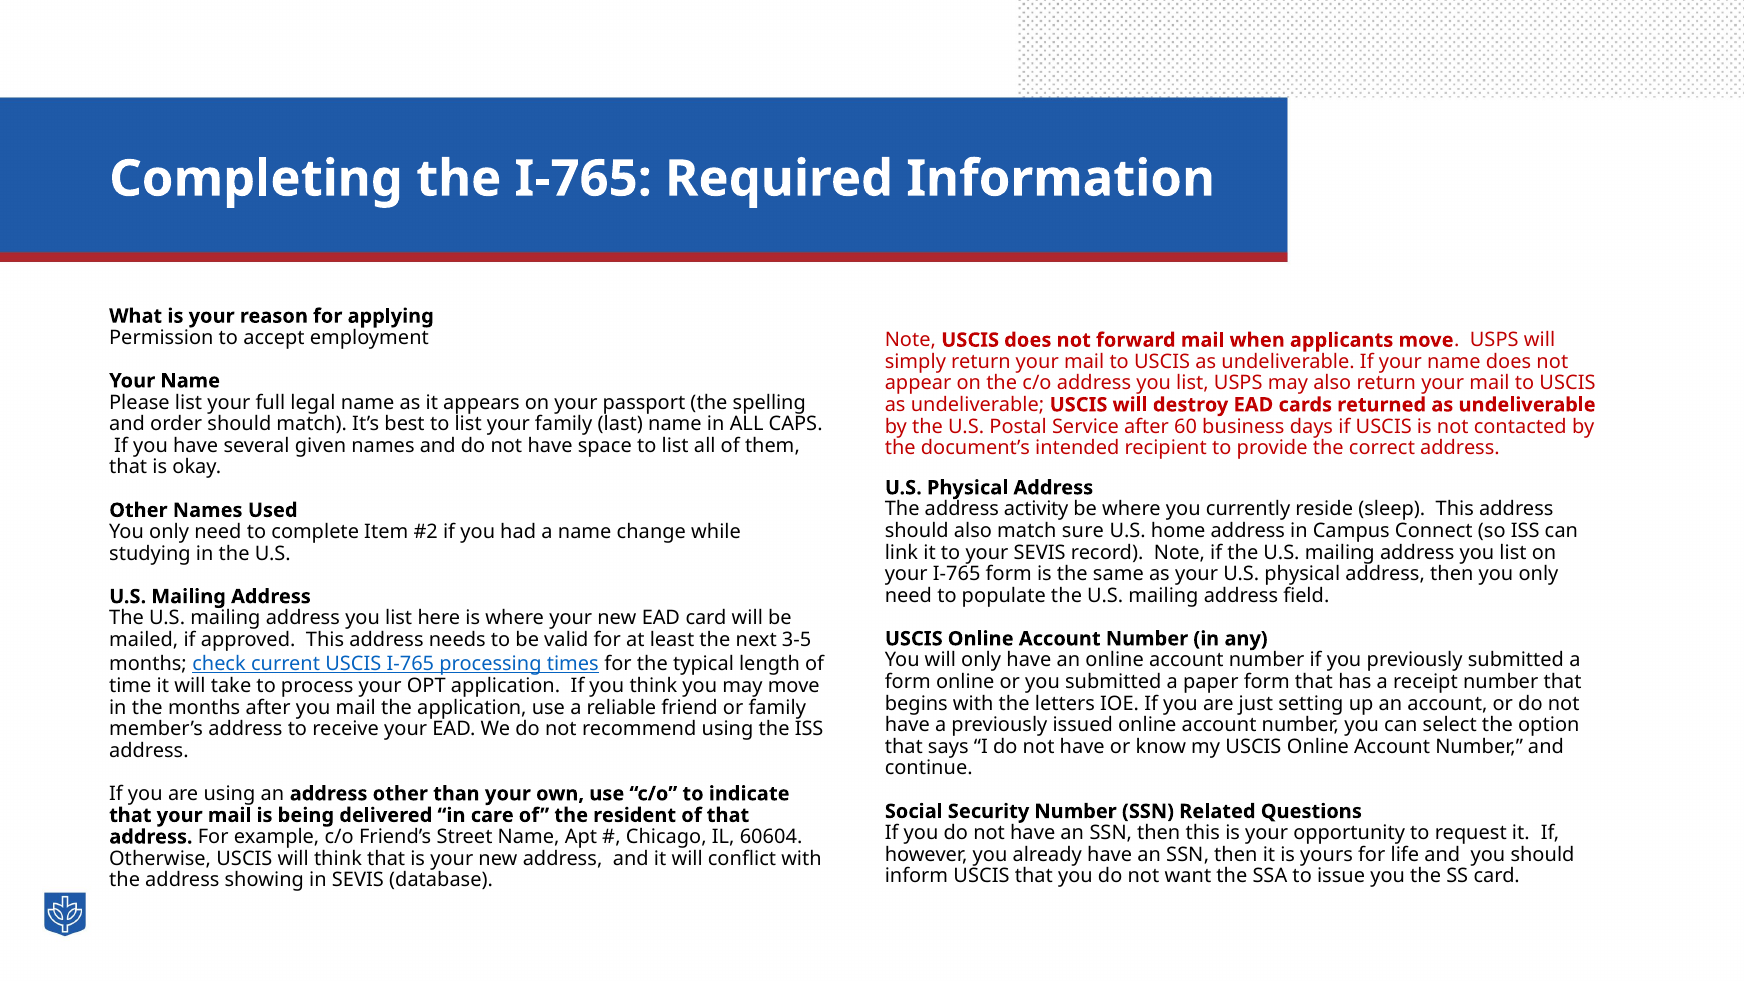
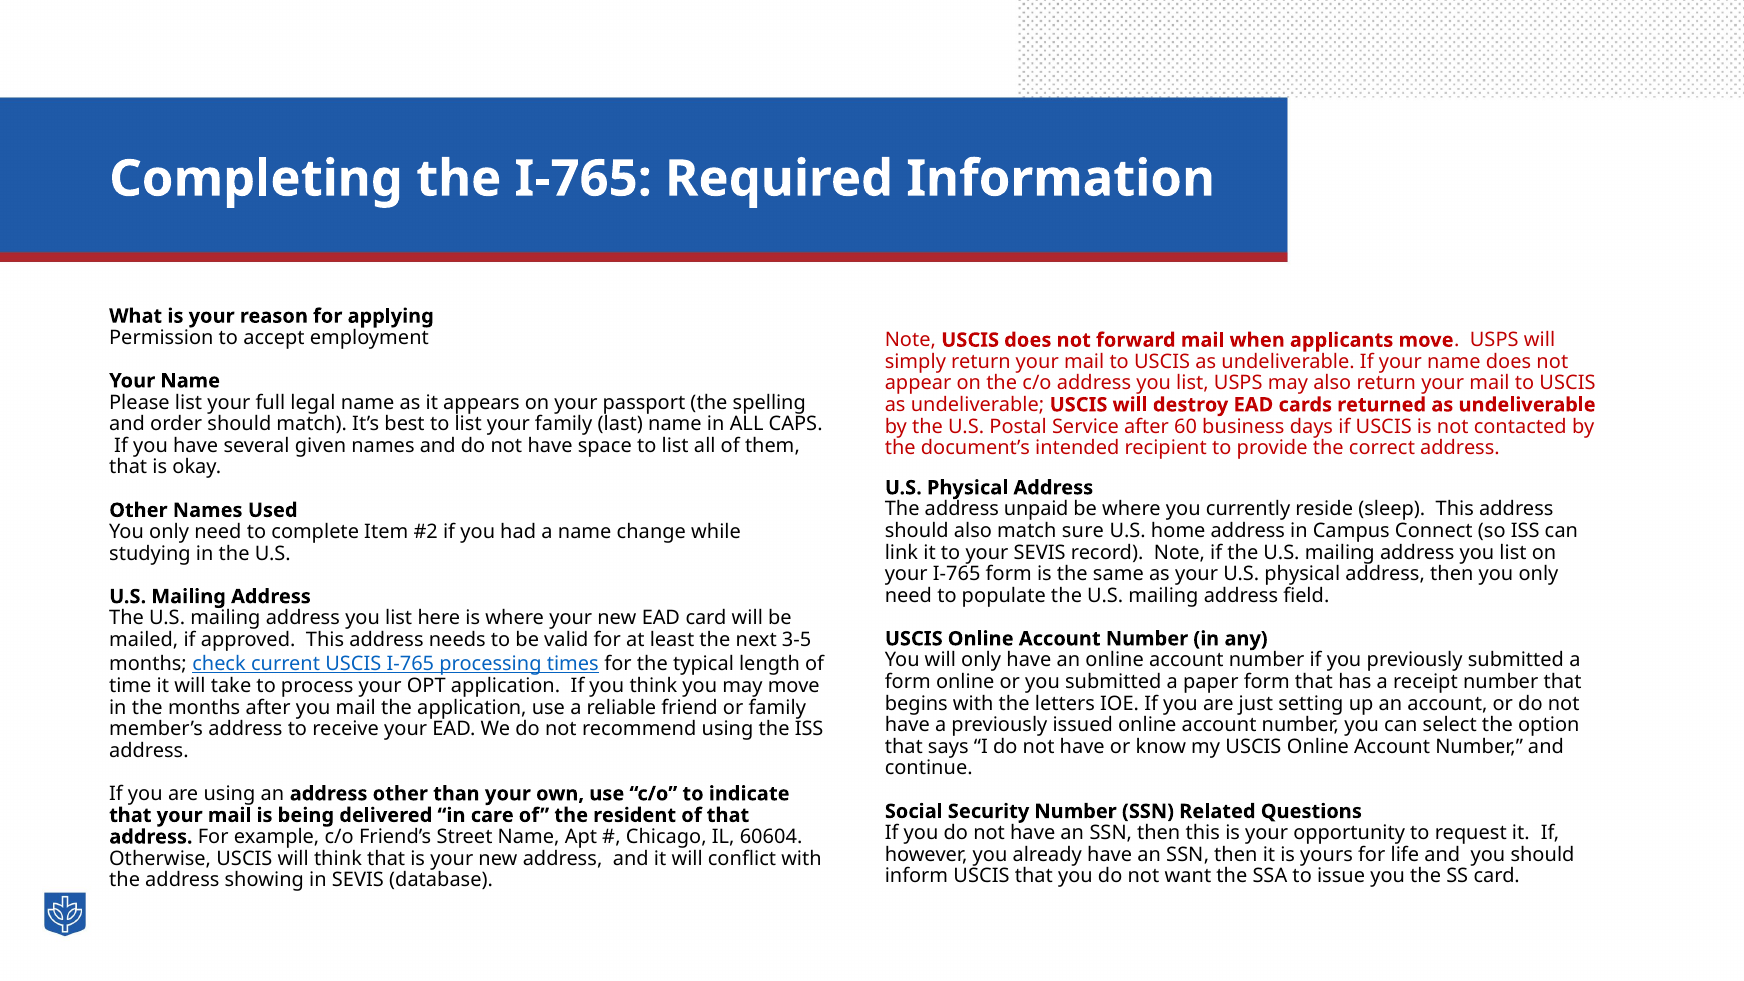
activity: activity -> unpaid (1036, 509)
